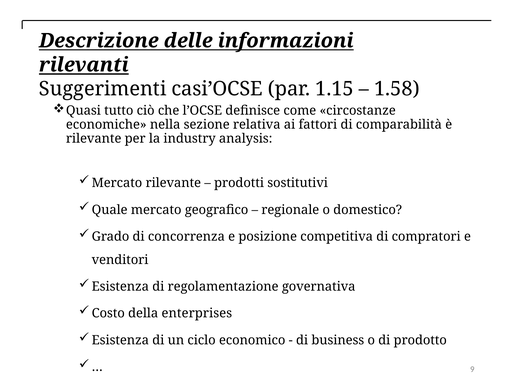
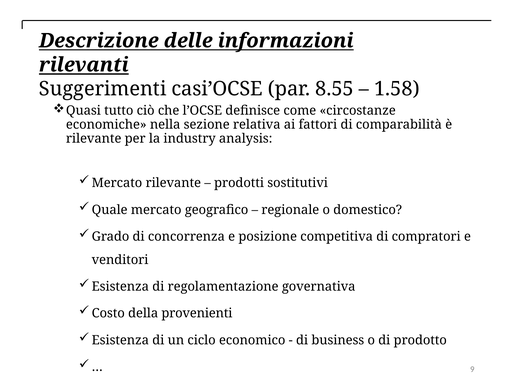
1.15: 1.15 -> 8.55 (335, 89)
enterprises: enterprises -> provenienti (197, 313)
